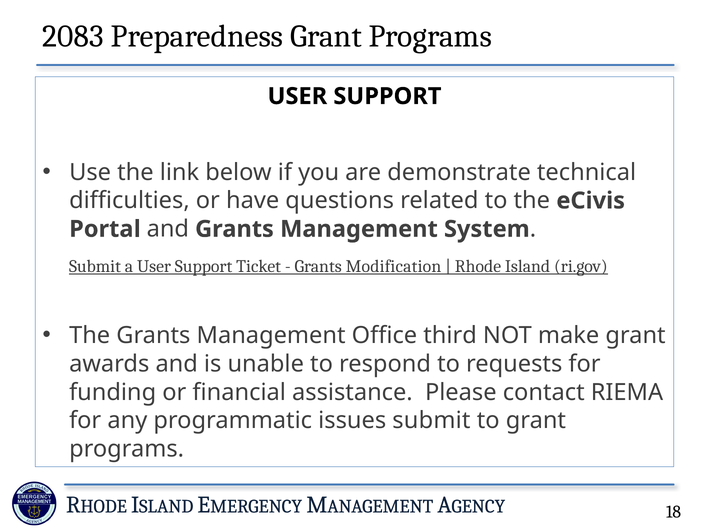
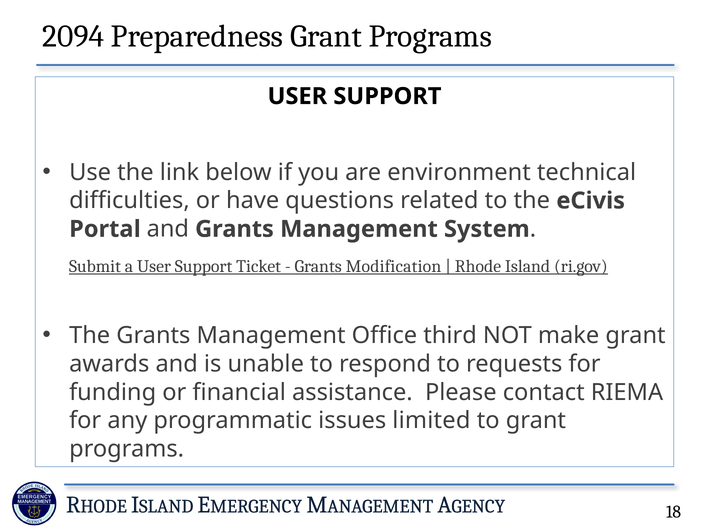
2083: 2083 -> 2094 (73, 36)
demonstrate: demonstrate -> environment (459, 172)
issues submit: submit -> limited (431, 420)
